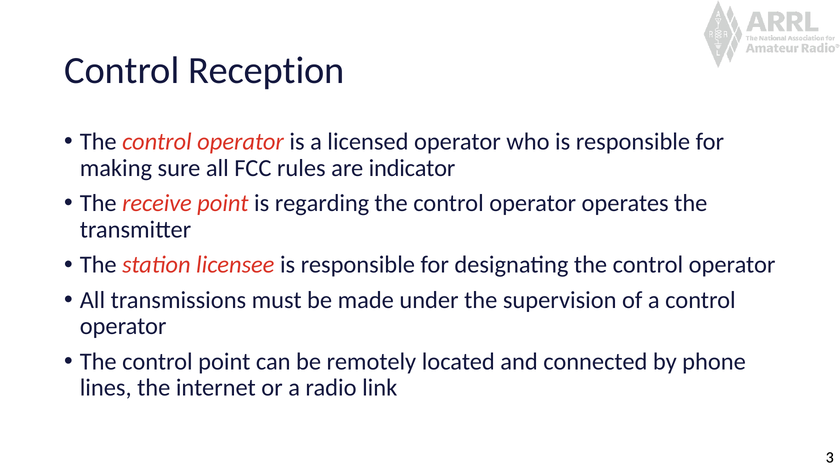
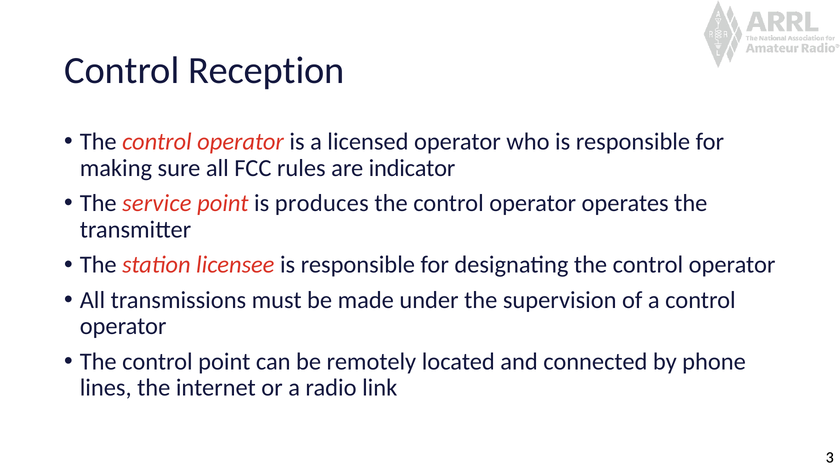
receive: receive -> service (157, 204)
regarding: regarding -> produces (322, 204)
